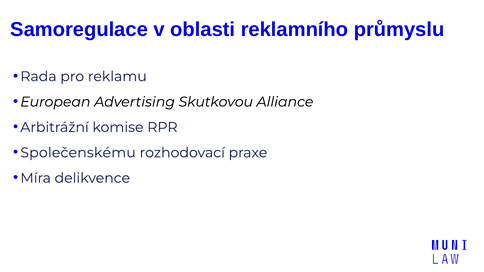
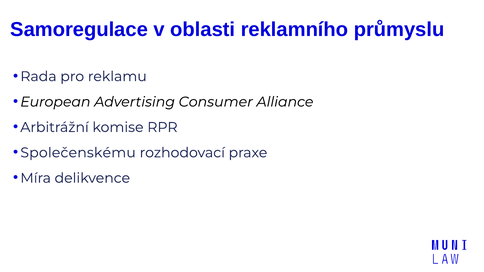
Skutkovou: Skutkovou -> Consumer (216, 102)
